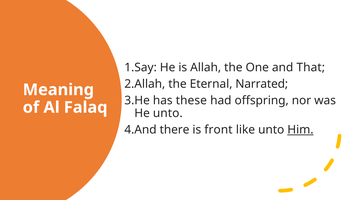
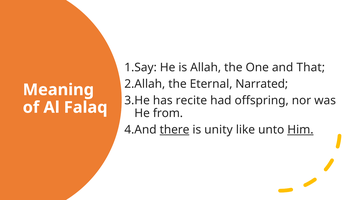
these: these -> recite (191, 101)
He unto: unto -> from (168, 113)
there underline: none -> present (175, 130)
front: front -> unity (218, 130)
